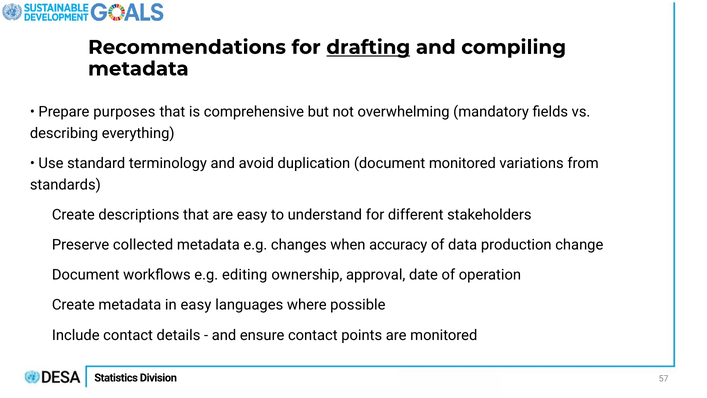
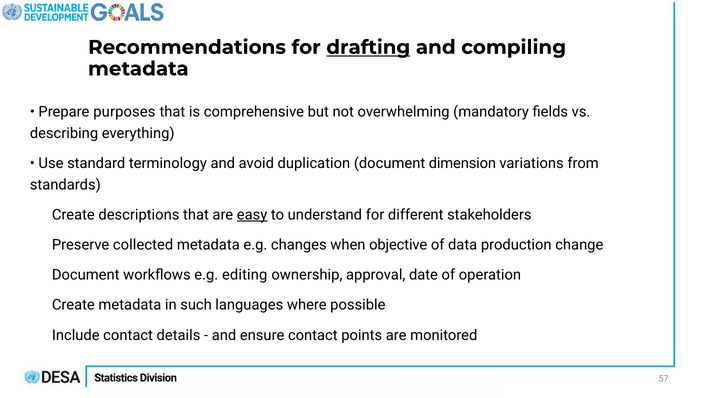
document monitored: monitored -> dimension (462, 163)
easy underline: none -> present (252, 215)
accuracy: accuracy -> objective (398, 245)
in easy: easy -> such (196, 305)
